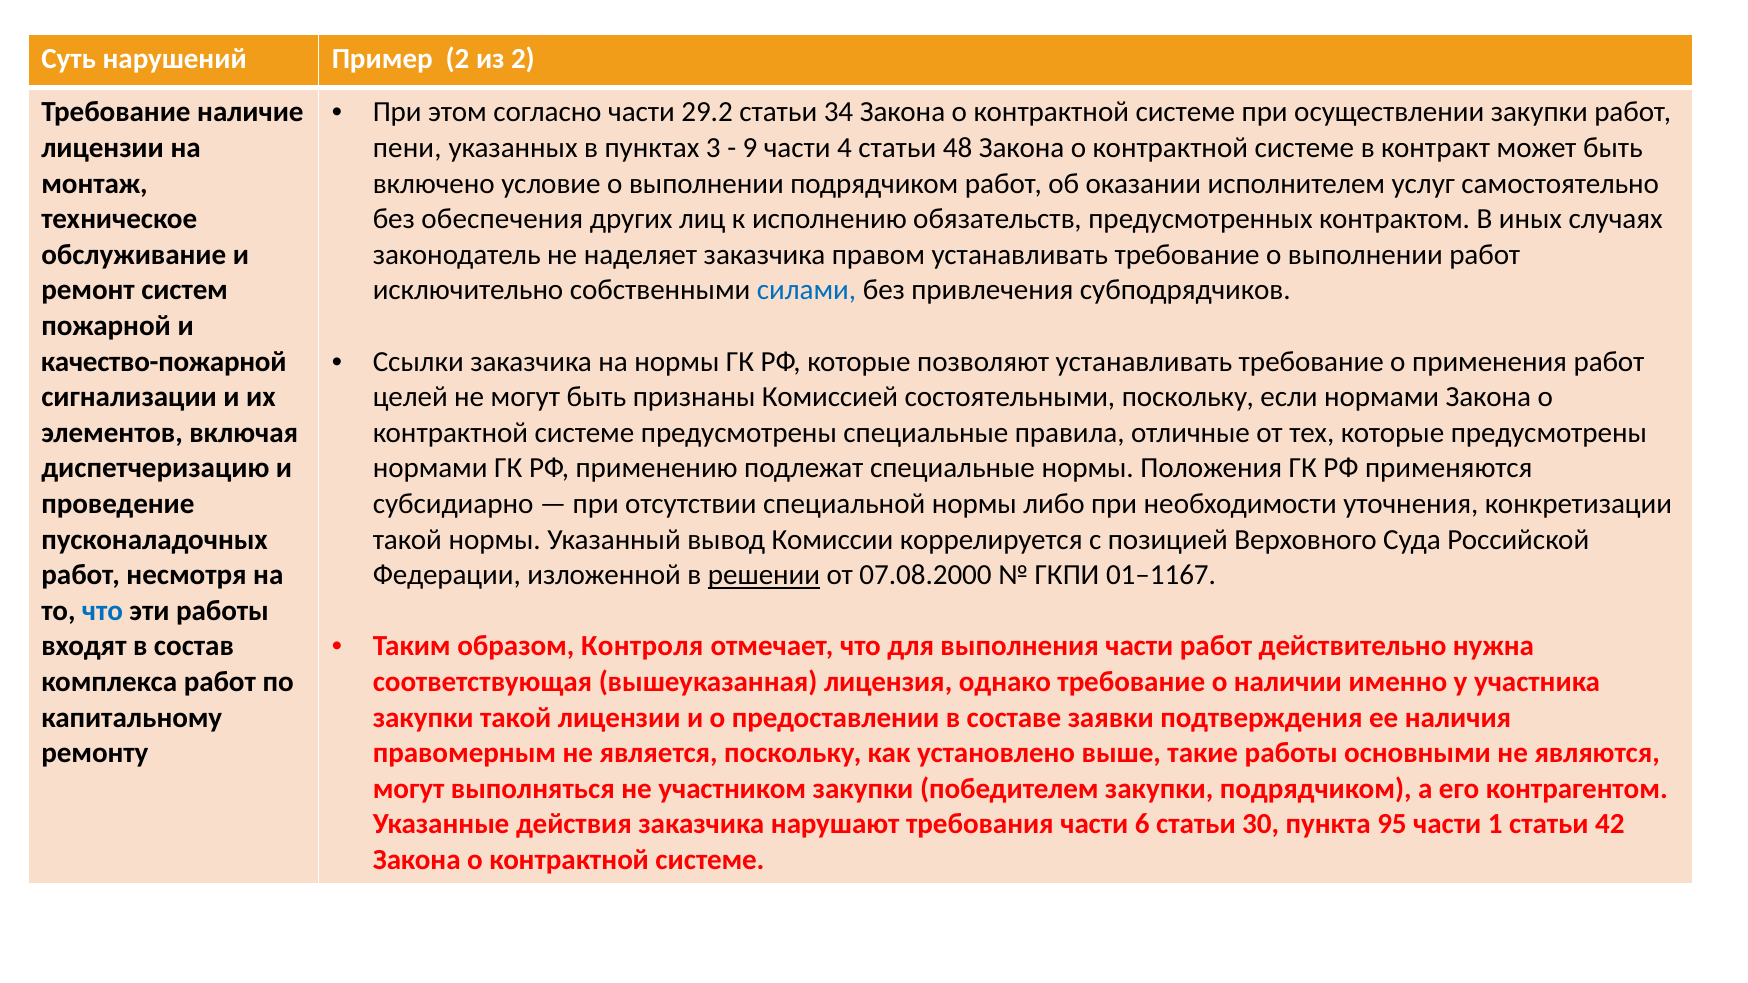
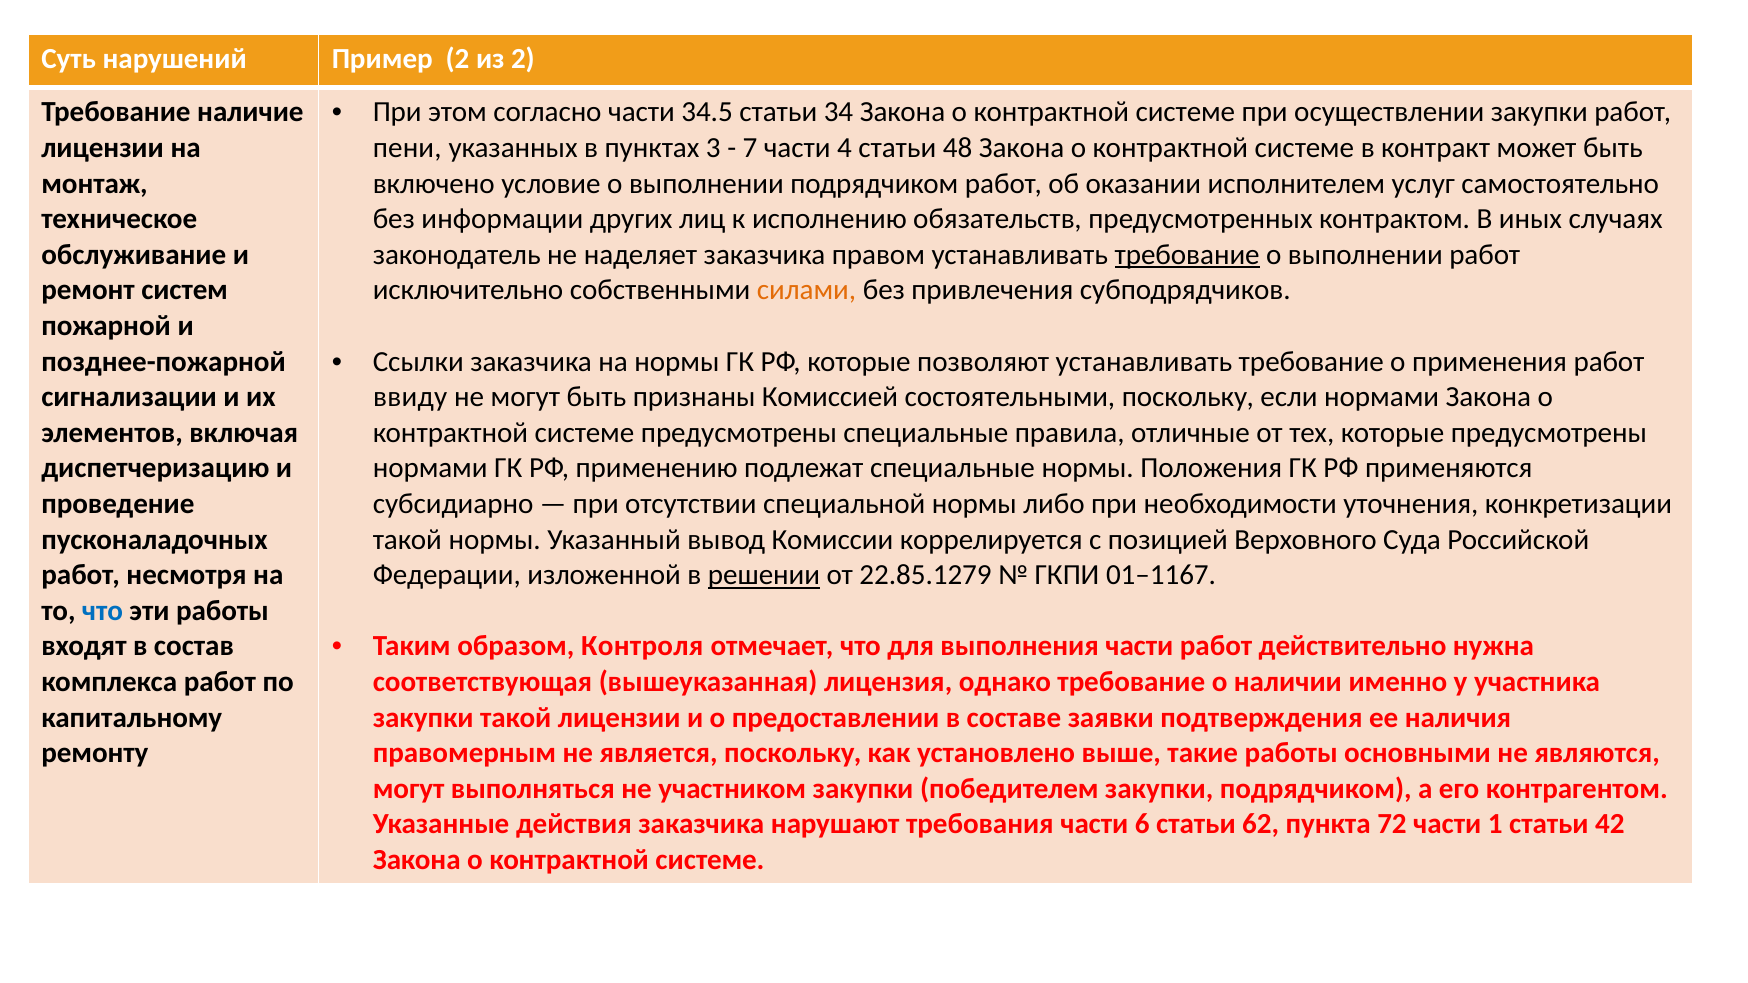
29.2: 29.2 -> 34.5 (707, 112)
9: 9 -> 7 (750, 148)
обеспечения: обеспечения -> информации (502, 219)
требование underline: none -> present (1187, 255)
силами colour: blue -> orange (807, 290)
качество-пожарной: качество-пожарной -> позднее-пожарной (164, 362)
целей: целей -> ввиду (410, 397)
07.08.2000: 07.08.2000 -> 22.85.1279 (926, 575)
30: 30 -> 62 (1261, 825)
95: 95 -> 72 (1392, 825)
